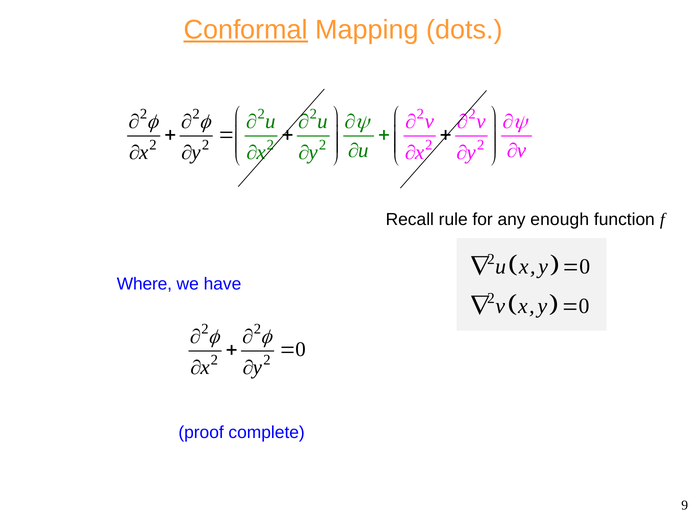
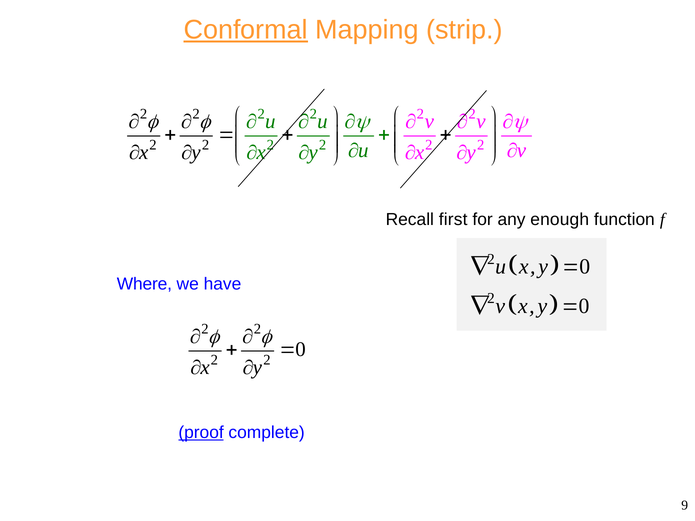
dots: dots -> strip (465, 30)
rule: rule -> first (453, 220)
proof underline: none -> present (201, 433)
